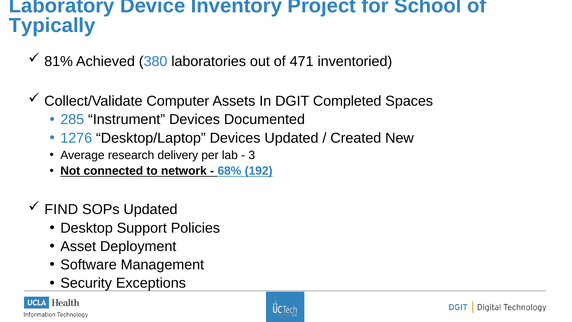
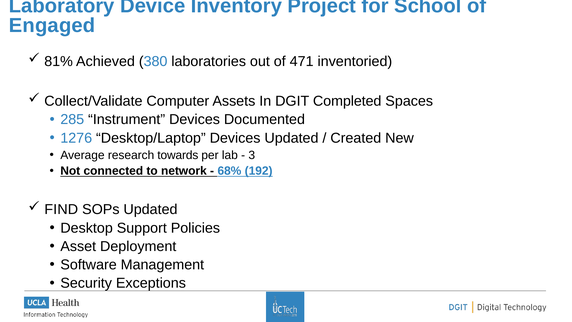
Typically: Typically -> Engaged (52, 25)
delivery: delivery -> towards (178, 155)
